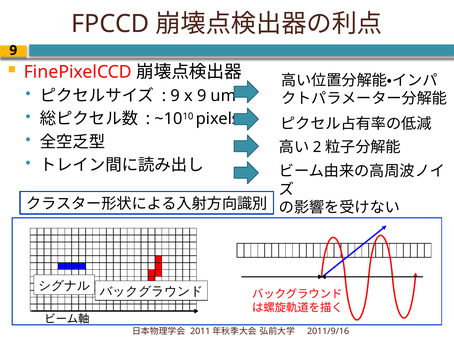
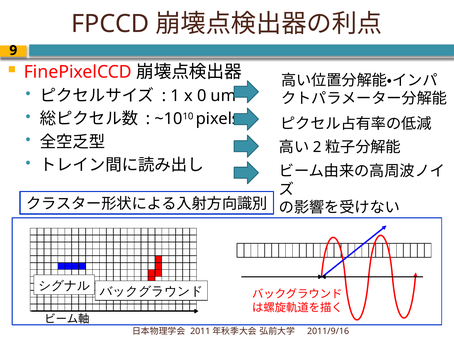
9: 9 -> 1 (175, 96)
x 9: 9 -> 0 (202, 96)
